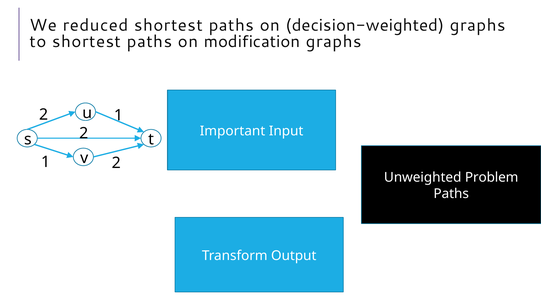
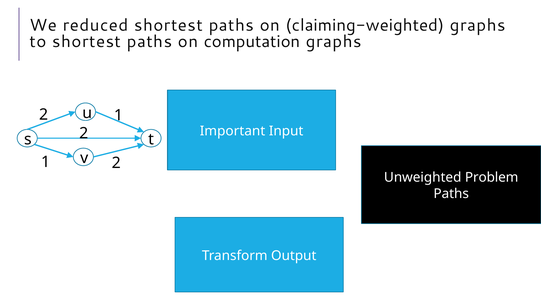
decision-weighted: decision-weighted -> claiming-weighted (365, 25)
modification: modification -> computation (252, 42)
